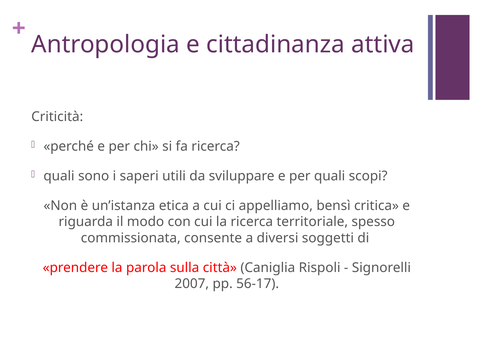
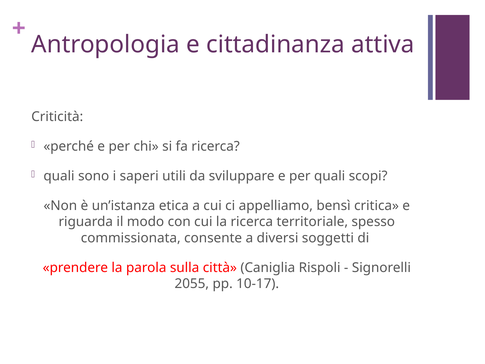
2007: 2007 -> 2055 (192, 284)
56-17: 56-17 -> 10-17 (258, 284)
